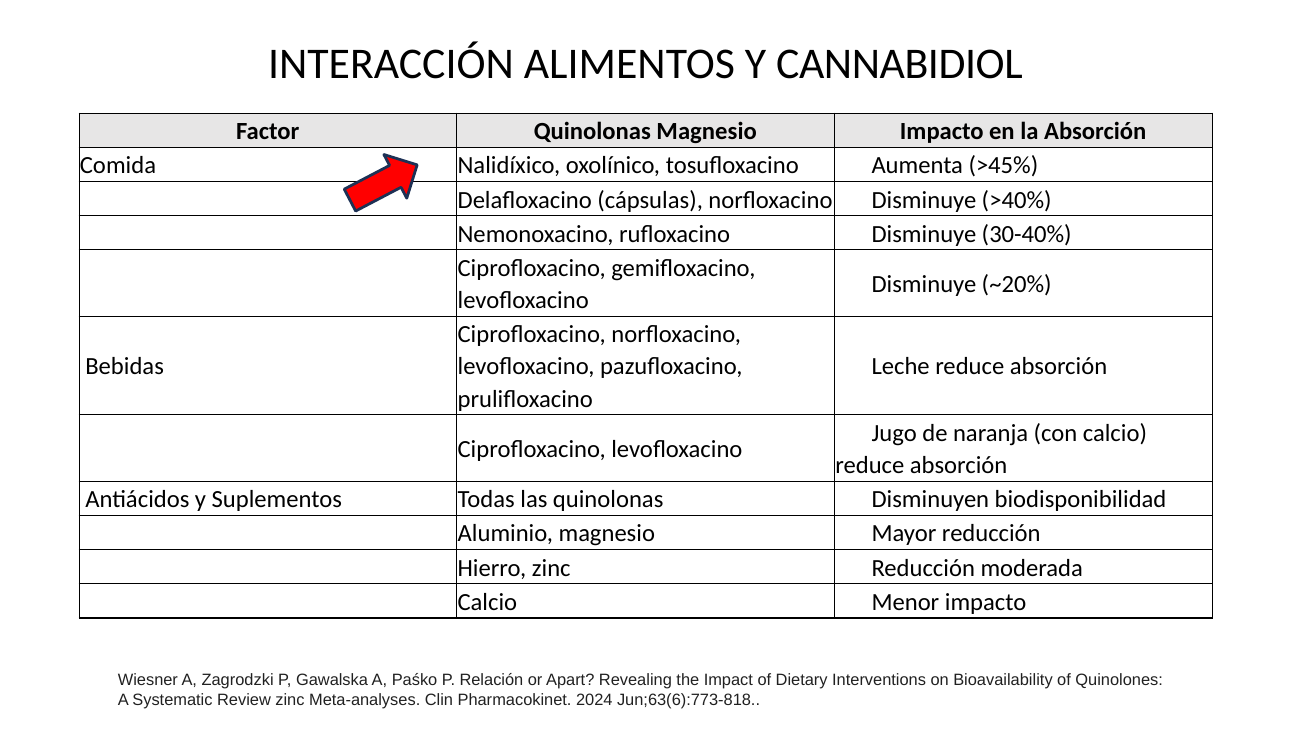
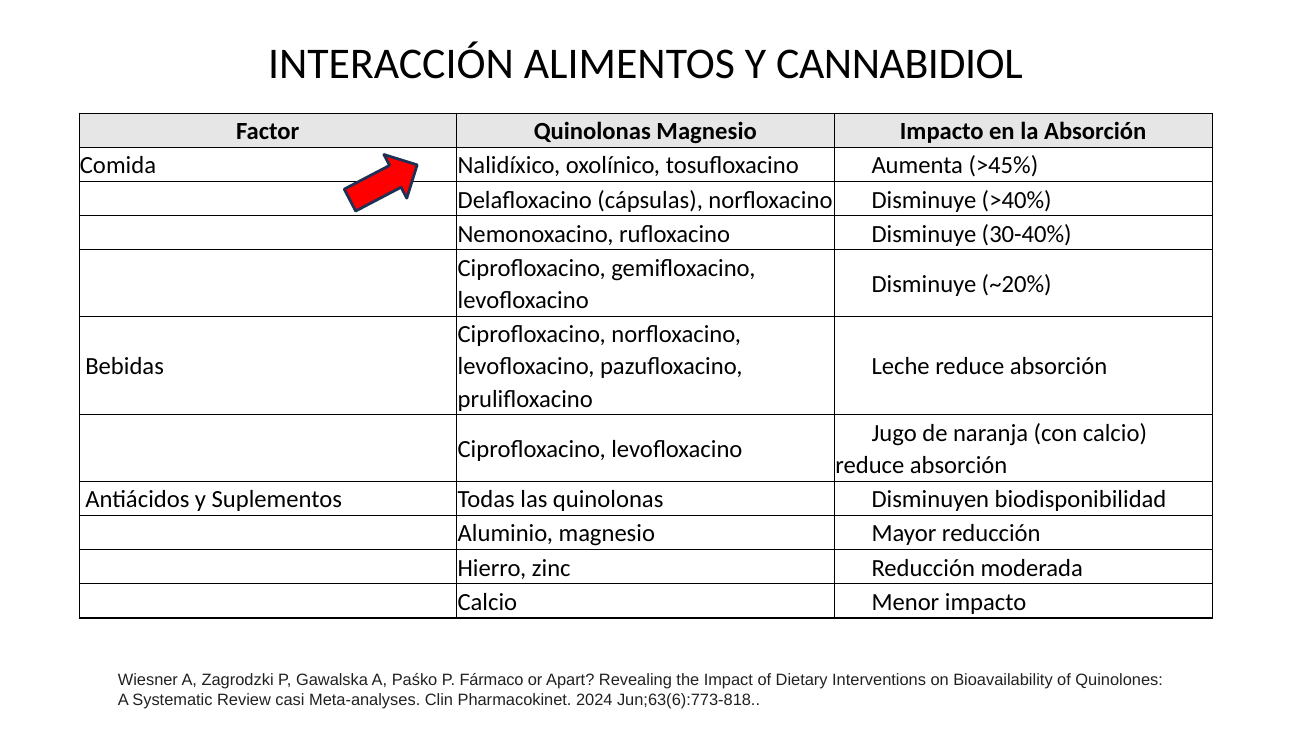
Relación: Relación -> Fármaco (491, 680)
Review zinc: zinc -> casi (290, 700)
